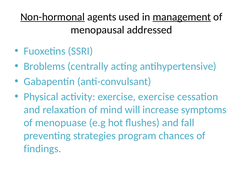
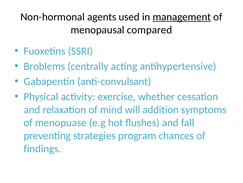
Non-hormonal underline: present -> none (53, 17)
addressed: addressed -> compared (150, 30)
exercise exercise: exercise -> whether (157, 96)
increase: increase -> addition (161, 109)
